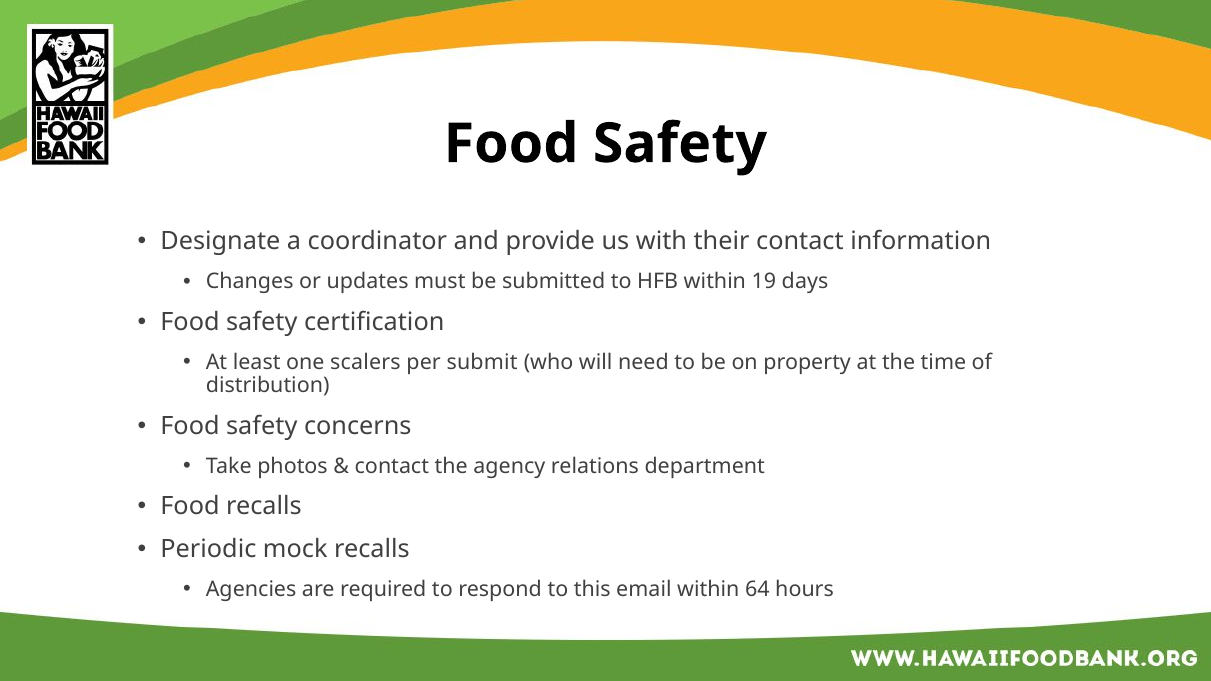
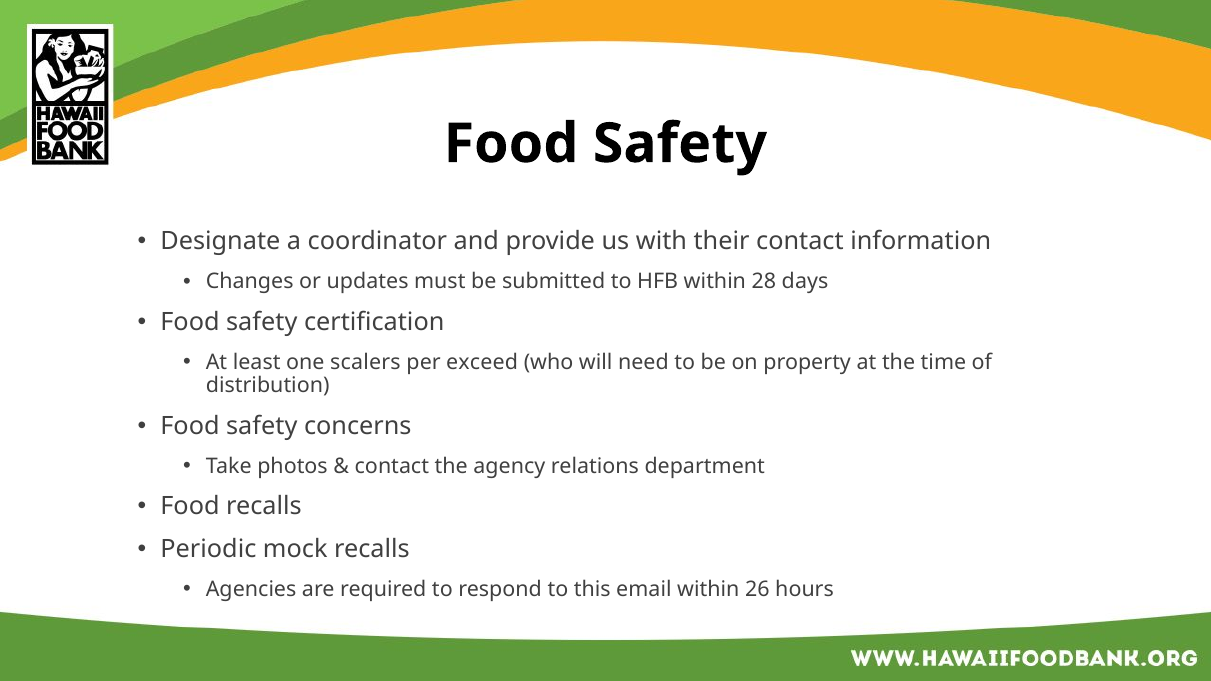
19: 19 -> 28 (764, 282)
submit: submit -> exceed (482, 362)
64: 64 -> 26 (757, 589)
